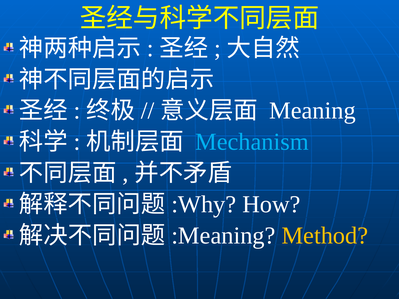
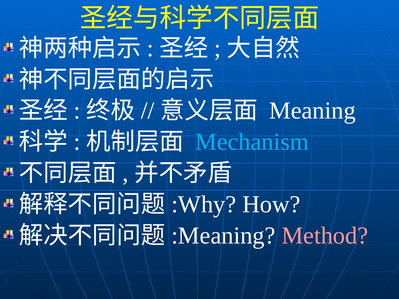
Method colour: yellow -> pink (325, 236)
